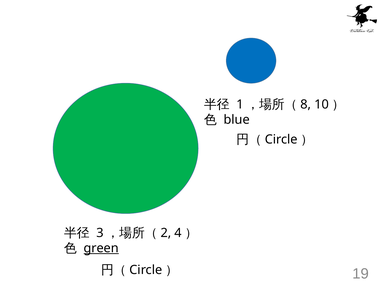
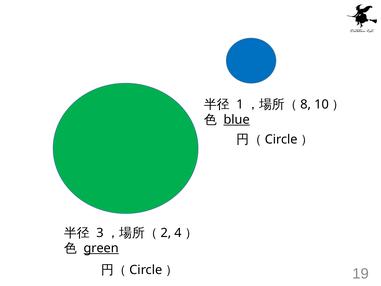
blue underline: none -> present (237, 120)
